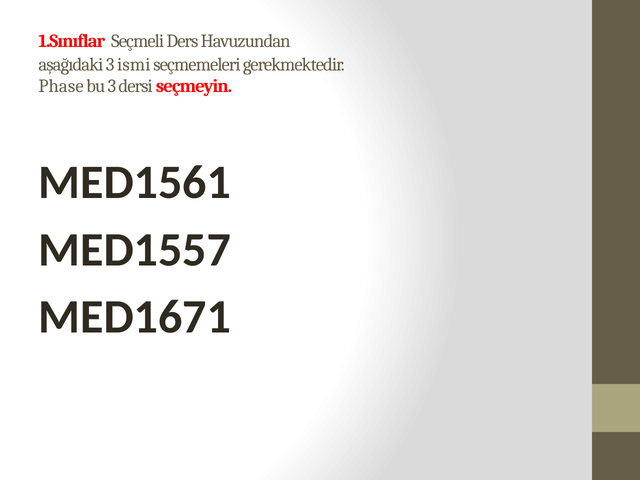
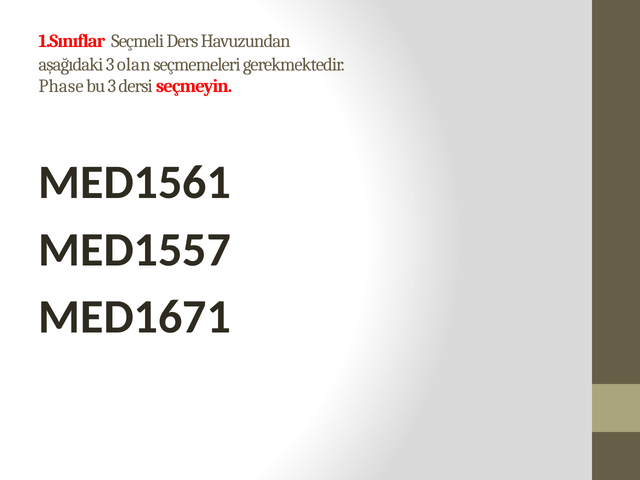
ismi: ismi -> olan (134, 65)
